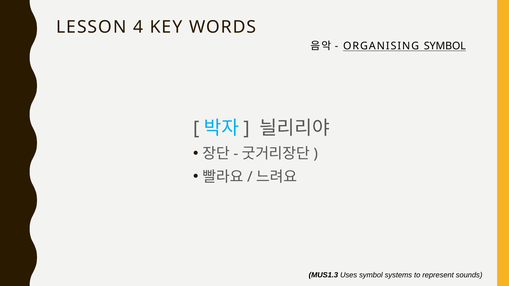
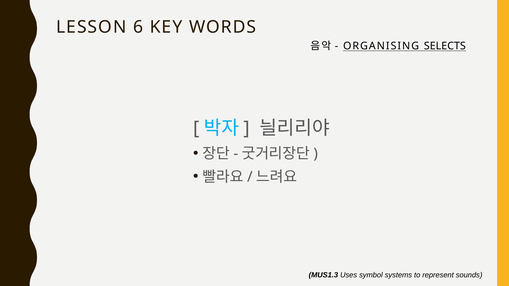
4: 4 -> 6 (138, 27)
ORGANISING SYMBOL: SYMBOL -> SELECTS (445, 46)
